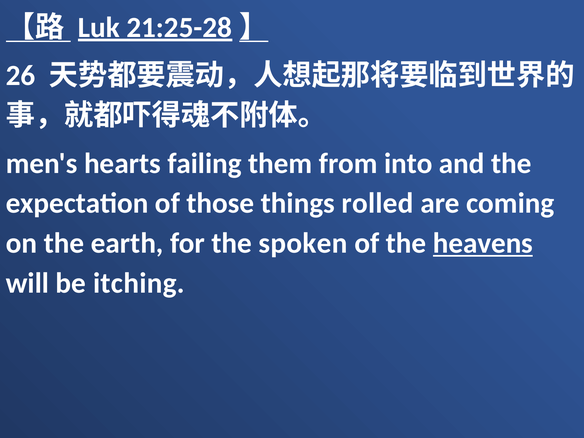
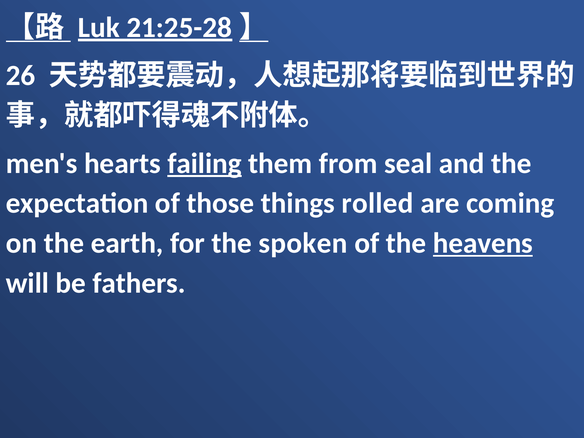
failing underline: none -> present (205, 163)
into: into -> seal (408, 163)
itching: itching -> fathers (139, 283)
